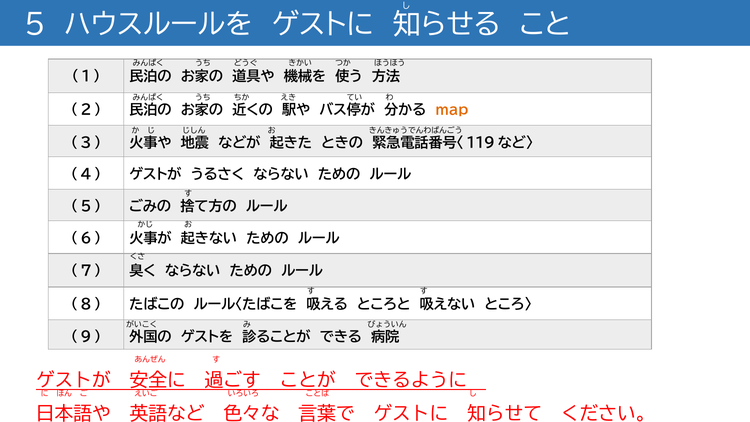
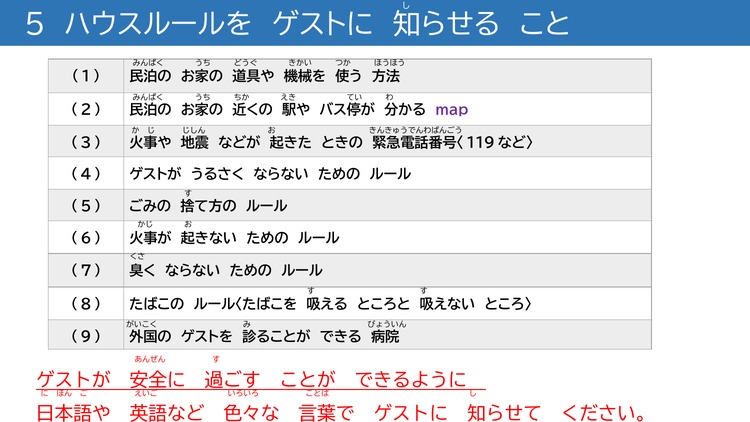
ｍａｐ colour: orange -> purple (452, 110)
